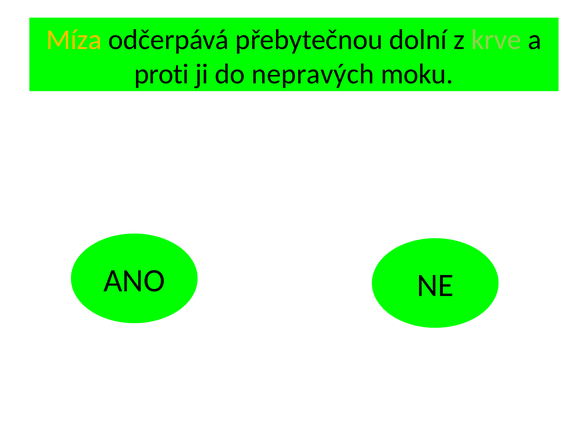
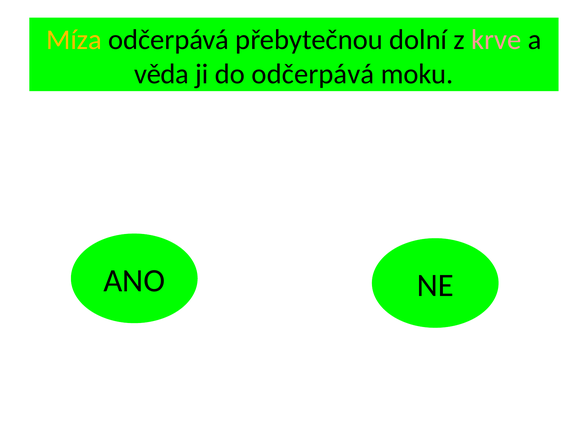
krve colour: light green -> pink (496, 40)
proti: proti -> věda (162, 74)
do nepravých: nepravých -> odčerpává (313, 74)
